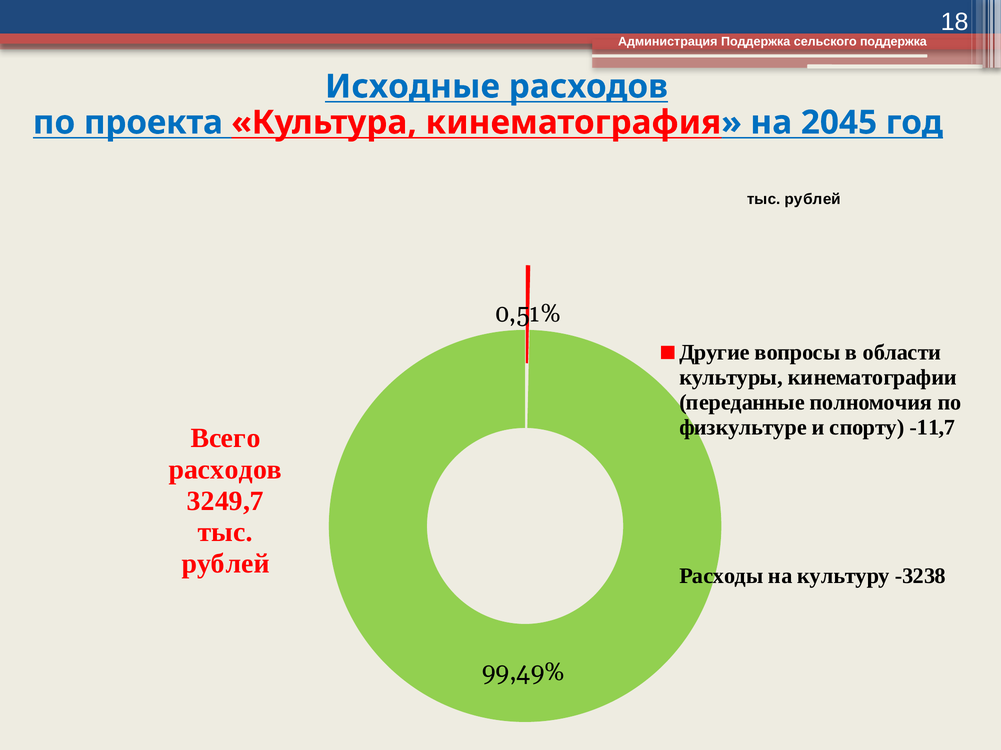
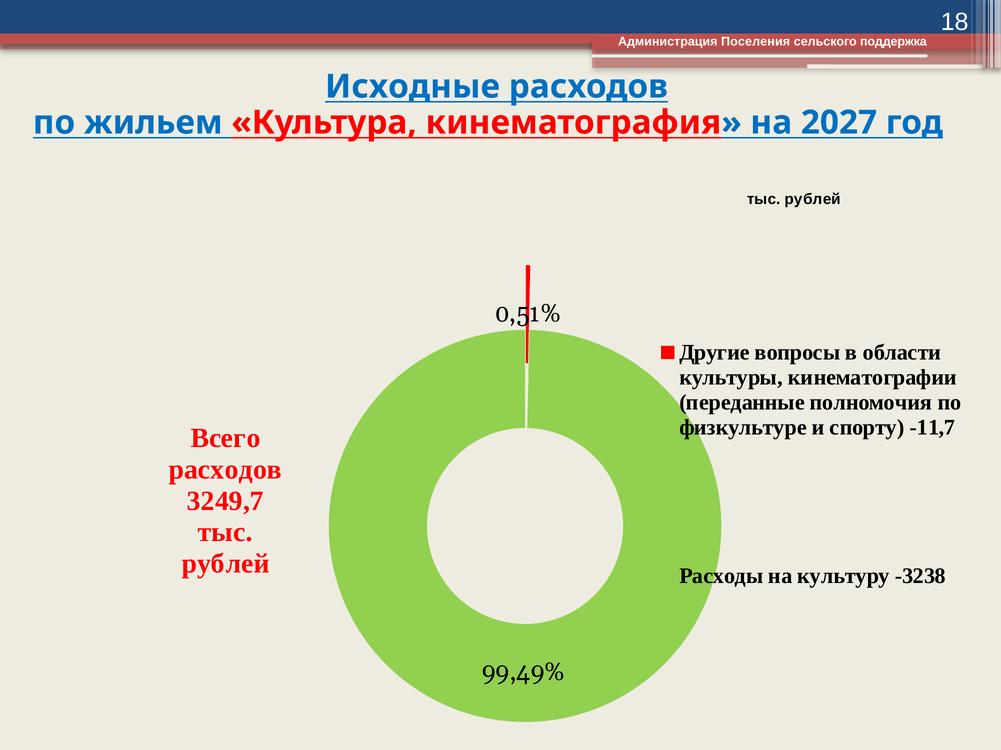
Администрация Поддержка: Поддержка -> Поселения (756, 42)
проекта: проекта -> жильем (153, 123)
2045: 2045 -> 2027 (839, 123)
